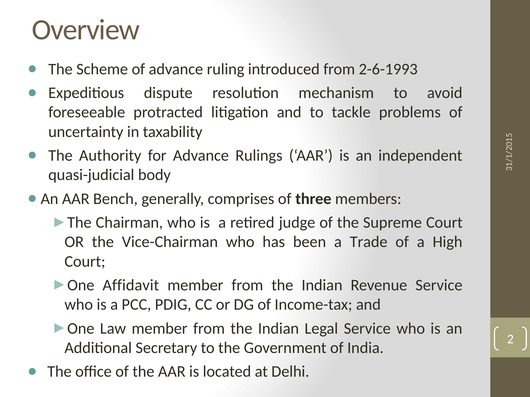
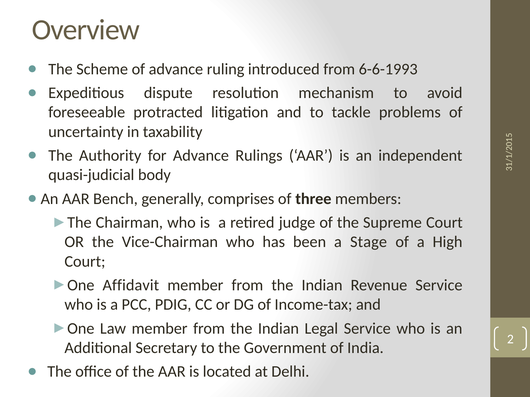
2-6-1993: 2-6-1993 -> 6-6-1993 (388, 69)
Trade: Trade -> Stage (369, 242)
